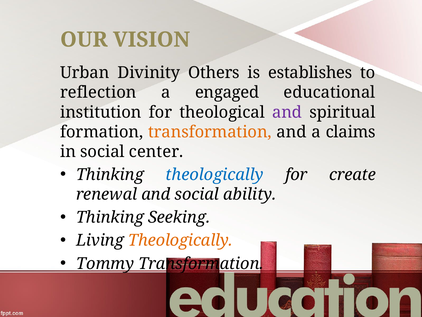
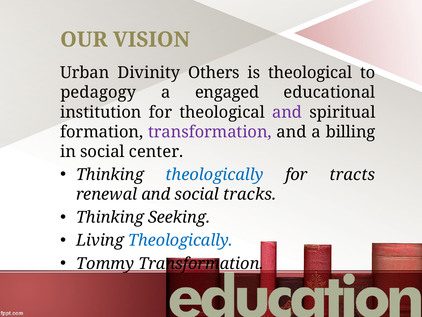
is establishes: establishes -> theological (310, 73)
reflection: reflection -> pedagogy (98, 92)
transformation colour: orange -> purple (210, 132)
claims: claims -> billing (351, 132)
create: create -> tracts (352, 174)
ability: ability -> tracks (250, 194)
Theologically colour: orange -> blue (180, 240)
